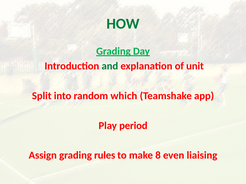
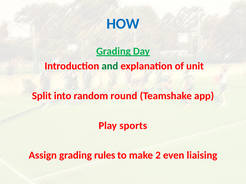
HOW colour: green -> blue (123, 24)
which: which -> round (124, 96)
period: period -> sports (133, 126)
8: 8 -> 2 (158, 156)
